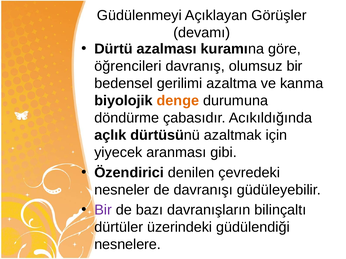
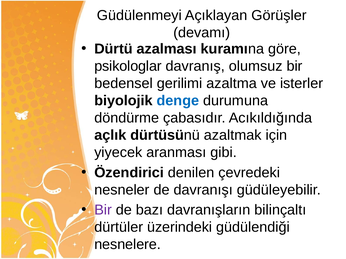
öğrencileri: öğrencileri -> psikologlar (128, 66)
kanma: kanma -> isterler (302, 83)
denge colour: orange -> blue (178, 101)
